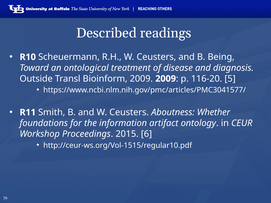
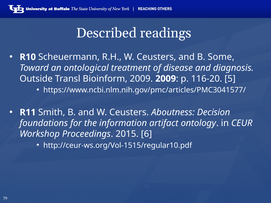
Being: Being -> Some (221, 57)
Whether: Whether -> Decision (214, 112)
